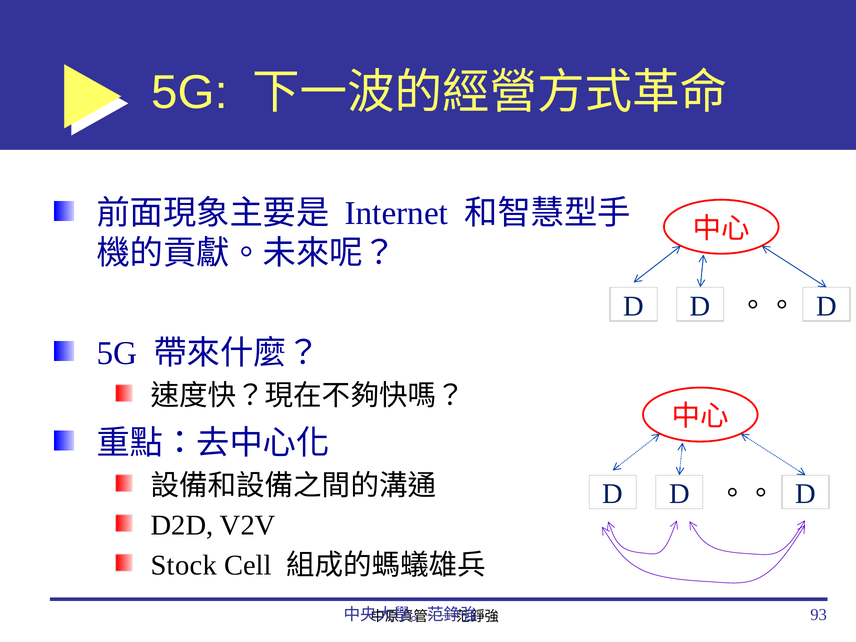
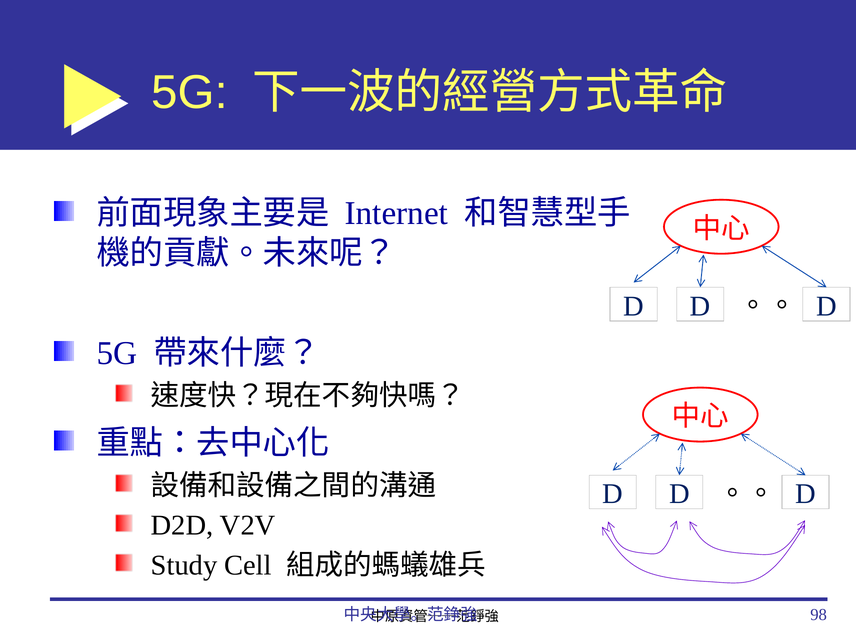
Stock: Stock -> Study (184, 565)
93: 93 -> 98 (819, 615)
